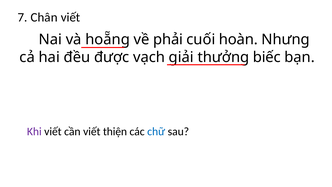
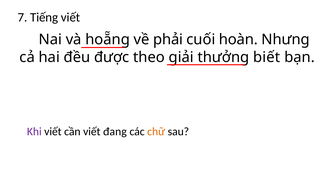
Chân: Chân -> Tiếng (44, 17)
vạch: vạch -> theo (149, 57)
biếc: biếc -> biết (267, 57)
thiện: thiện -> đang (115, 131)
chữ colour: blue -> orange (156, 131)
